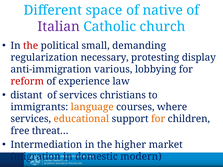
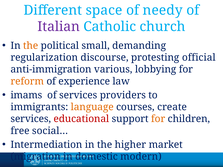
native: native -> needy (163, 10)
the colour: red -> orange (31, 46)
necessary: necessary -> discourse (105, 58)
display: display -> official (199, 58)
reform colour: red -> orange (27, 81)
distant: distant -> imams (26, 95)
christians: christians -> providers (123, 95)
where: where -> create (172, 107)
educational colour: orange -> red (81, 119)
threat…: threat… -> social… (50, 131)
